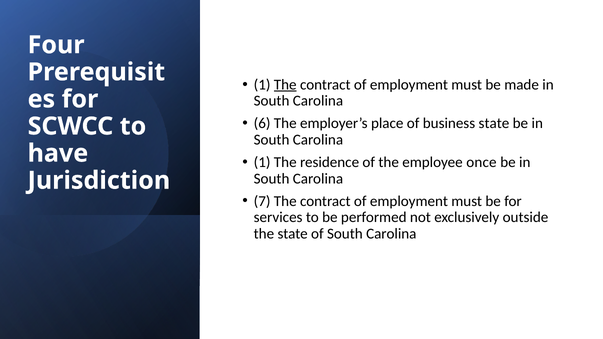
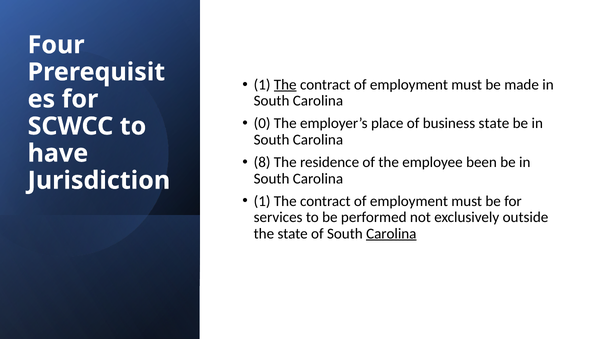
6: 6 -> 0 (262, 124)
1: 1 -> 8 (262, 162)
once: once -> been (482, 162)
7: 7 -> 1 (262, 201)
Carolina underline: none -> present (391, 234)
